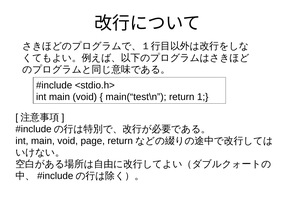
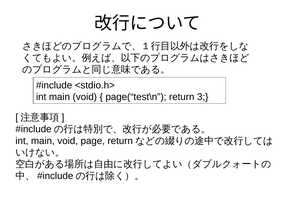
main(“test\n: main(“test\n -> page(“test\n (136, 97)
1: 1 -> 3 (203, 97)
